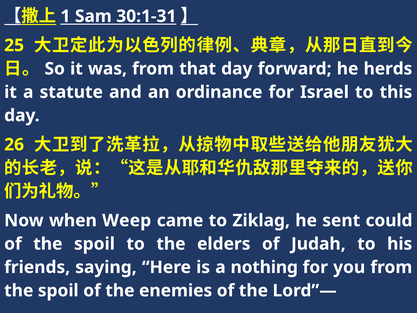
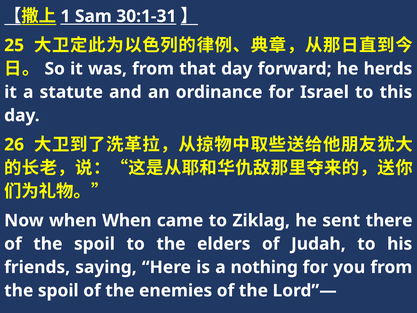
when Weep: Weep -> When (127, 220)
could: could -> there (389, 220)
